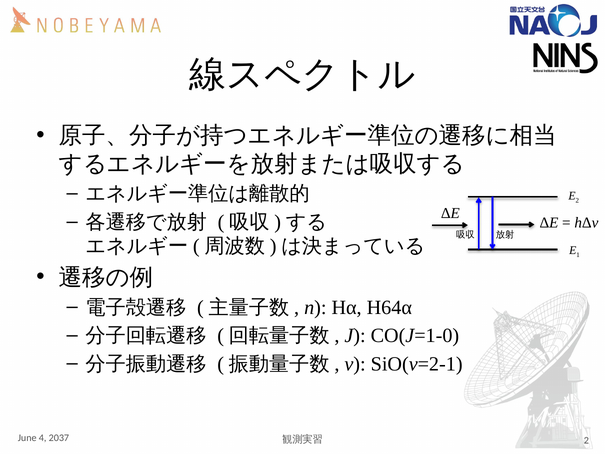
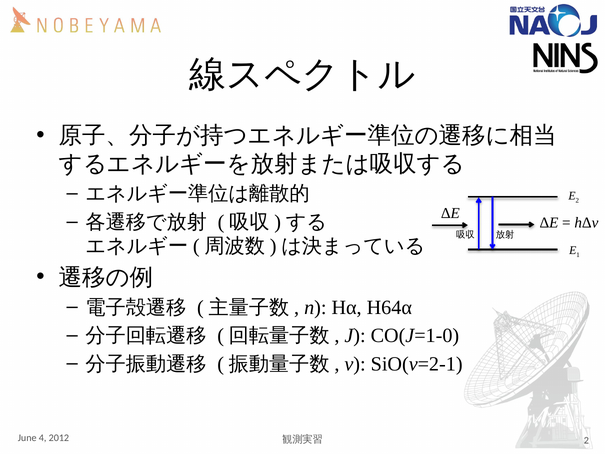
2037: 2037 -> 2012 (59, 438)
